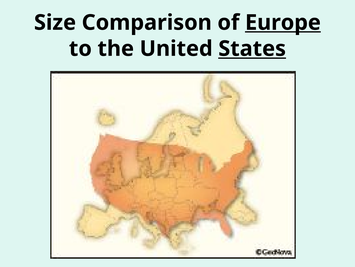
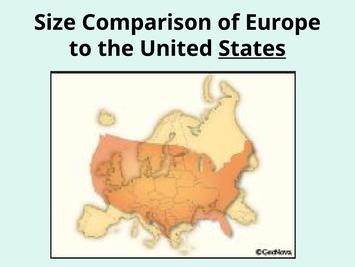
Europe underline: present -> none (283, 23)
